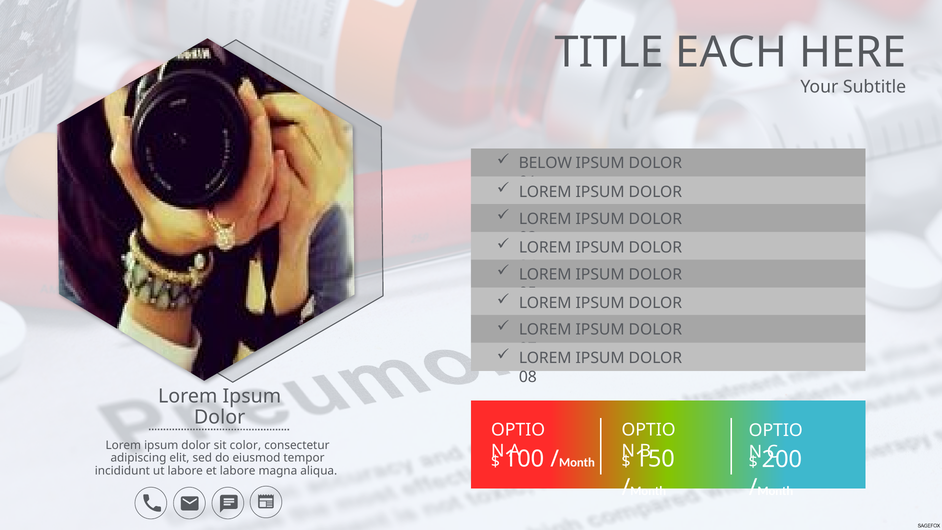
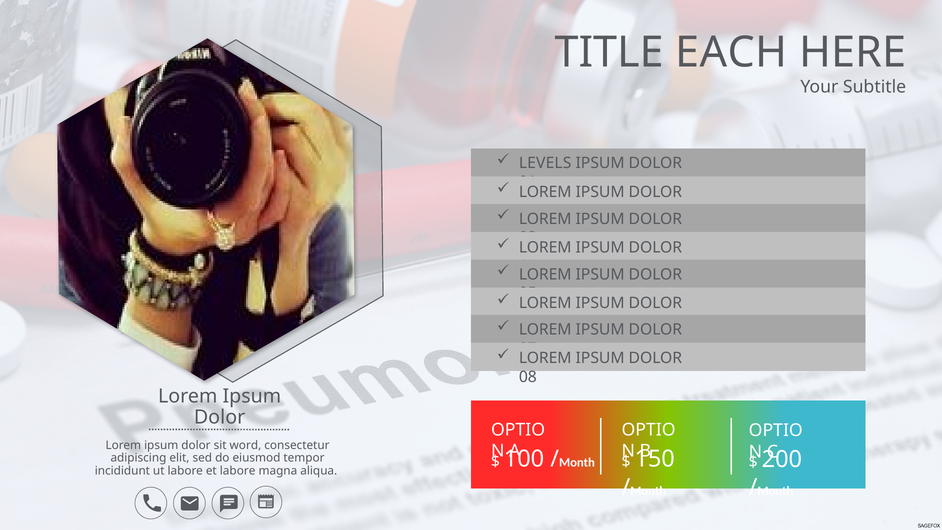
BELOW: BELOW -> LEVELS (545, 163)
color: color -> word (245, 445)
